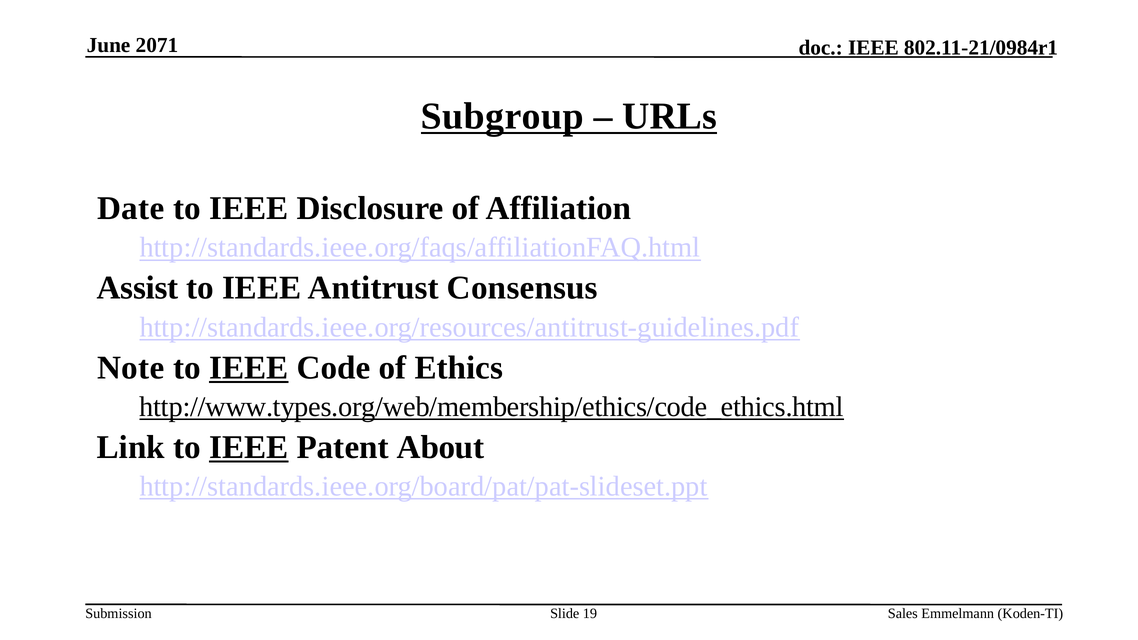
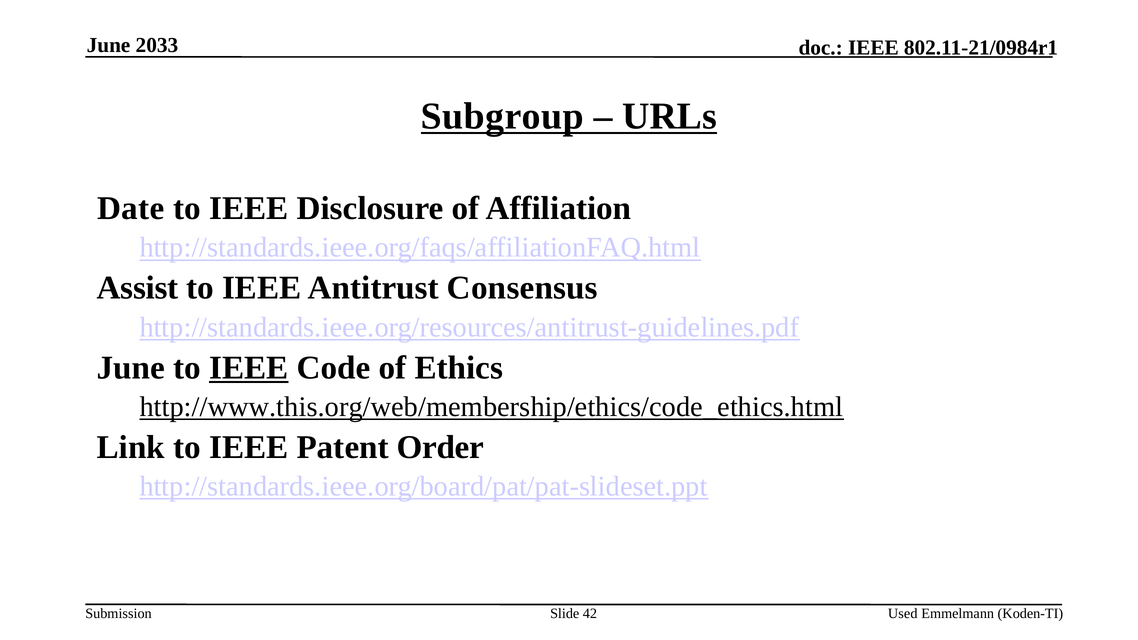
2071: 2071 -> 2033 (157, 45)
Note: Note -> June (131, 368)
http://www.types.org/web/membership/ethics/code_ethics.html: http://www.types.org/web/membership/ethics/code_ethics.html -> http://www.this.org/web/membership/ethics/code_ethics.html (491, 407)
IEEE underline: present -> none (249, 447)
About: About -> Order (440, 447)
19: 19 -> 42 (590, 614)
Sales: Sales -> Used (903, 614)
